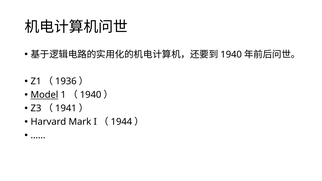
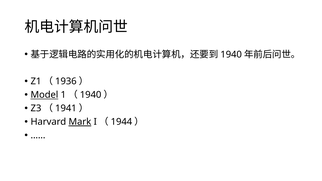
Mark underline: none -> present (80, 122)
